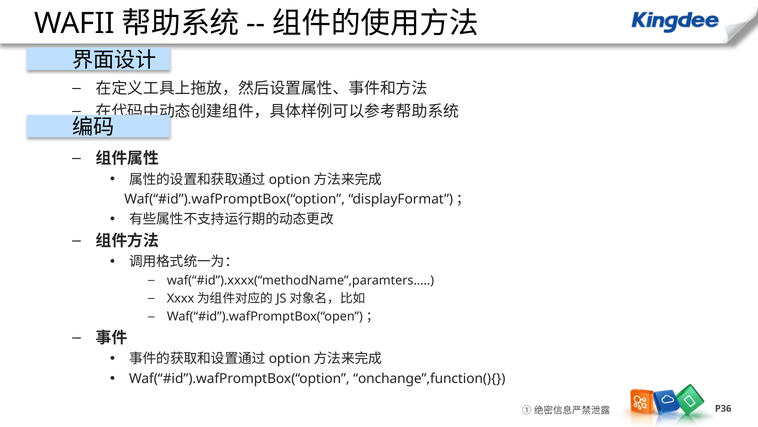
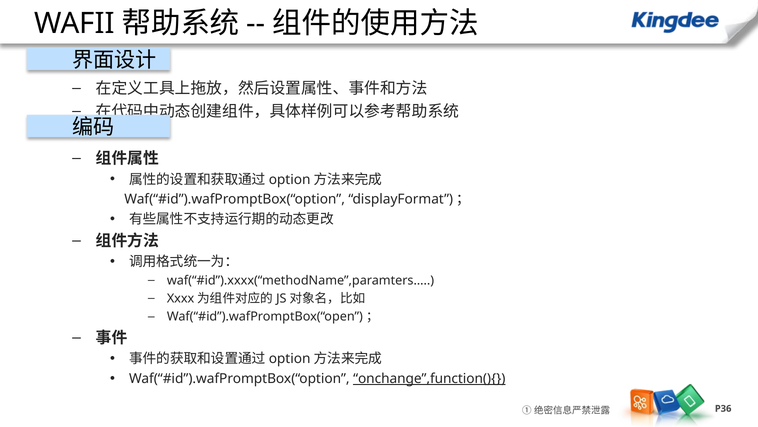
onchange”,function(){ underline: none -> present (429, 378)
